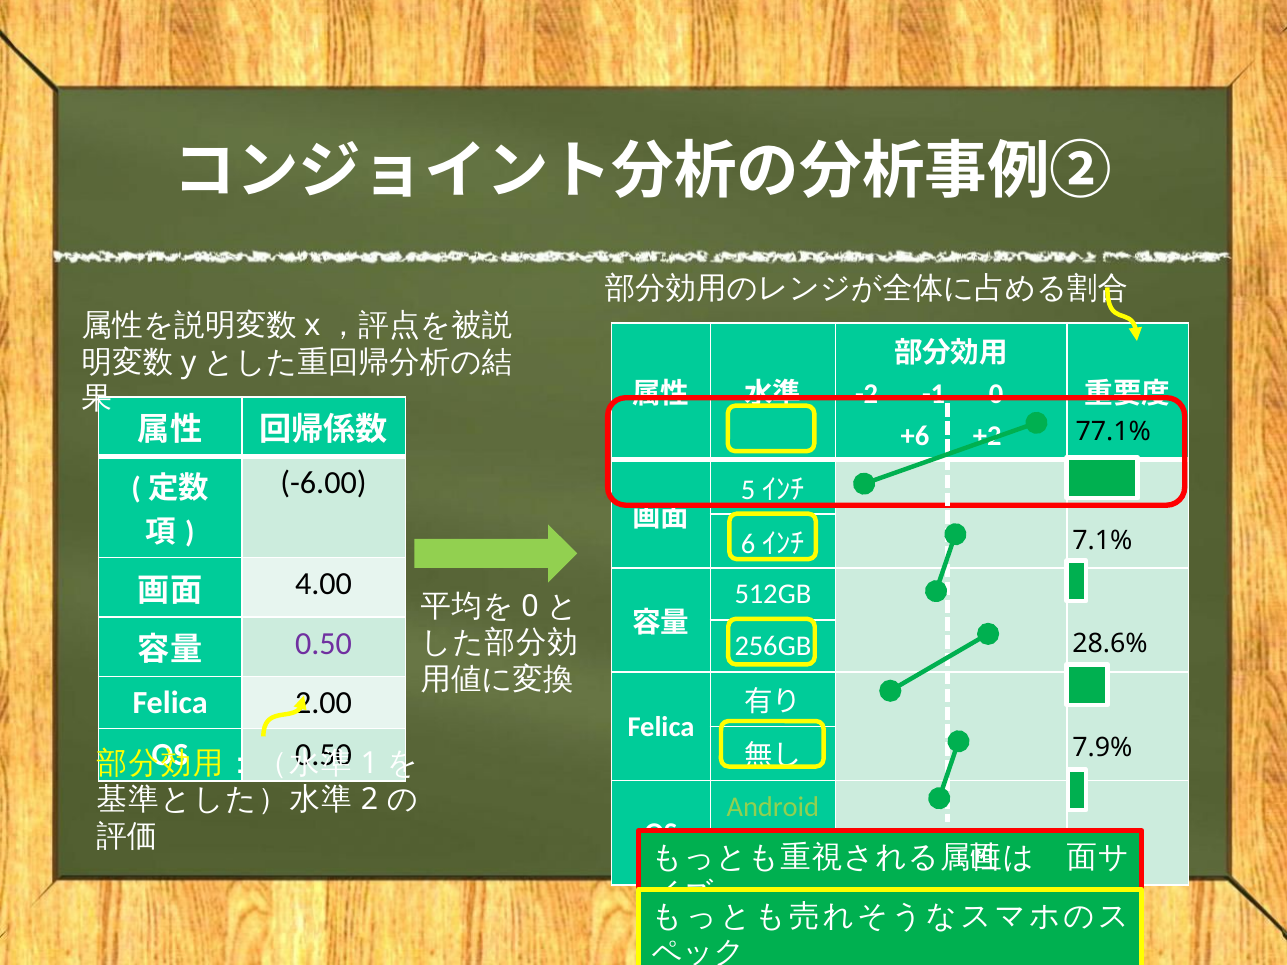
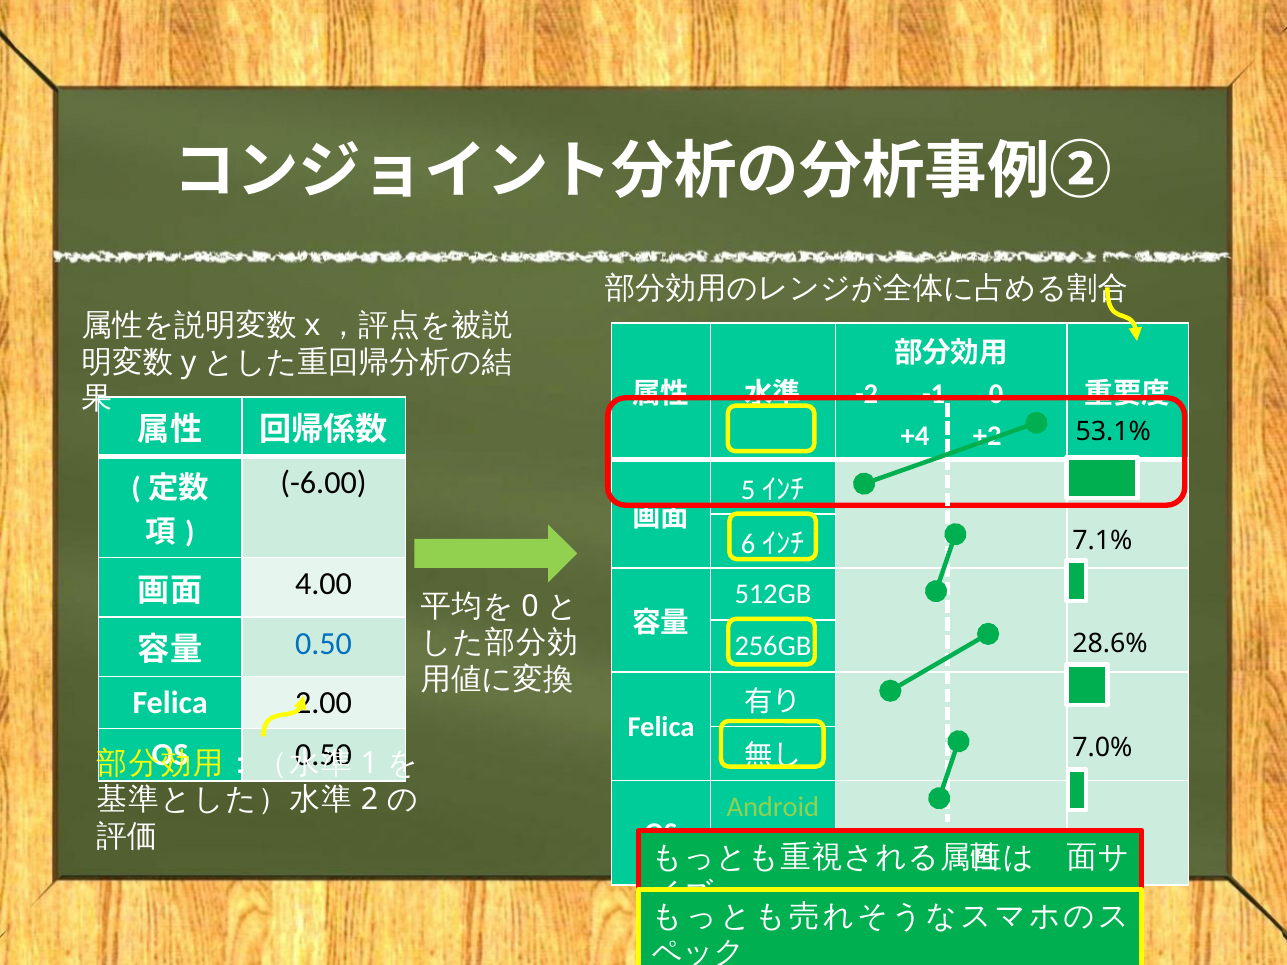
+6: +6 -> +4 (915, 436)
77.1%: 77.1% -> 53.1% (1113, 432)
0.50 colour: purple -> blue (324, 644)
7.9%: 7.9% -> 7.0% (1102, 748)
